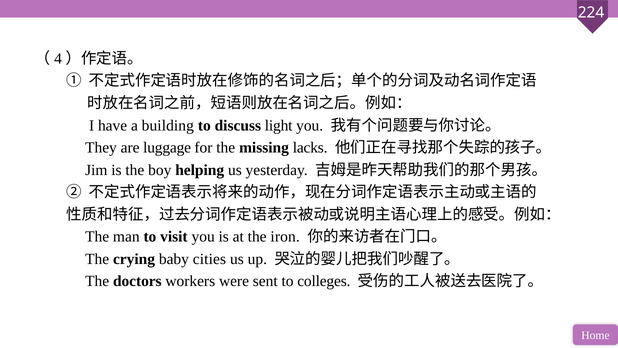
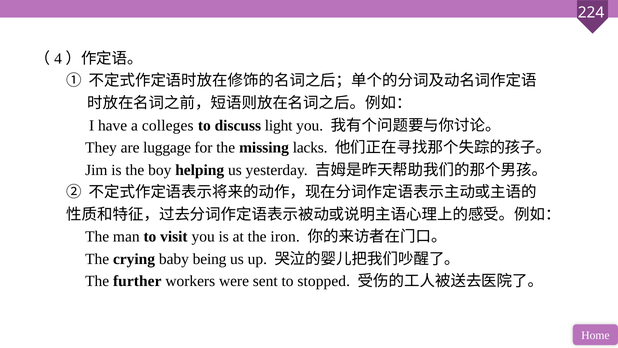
building: building -> colleges (168, 125)
cities: cities -> being (210, 259)
doctors: doctors -> further (137, 281)
colleges: colleges -> stopped (324, 281)
